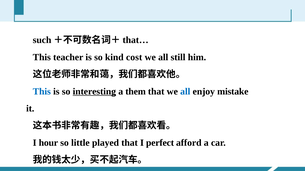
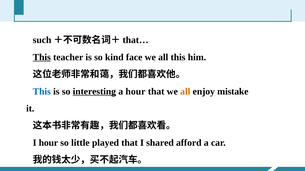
This underline: none -> present (42, 57)
cost: cost -> face (134, 57)
all still: still -> this (178, 57)
a them: them -> hour (135, 92)
all colour: blue -> orange (185, 92)
perfect: perfect -> shared (160, 143)
